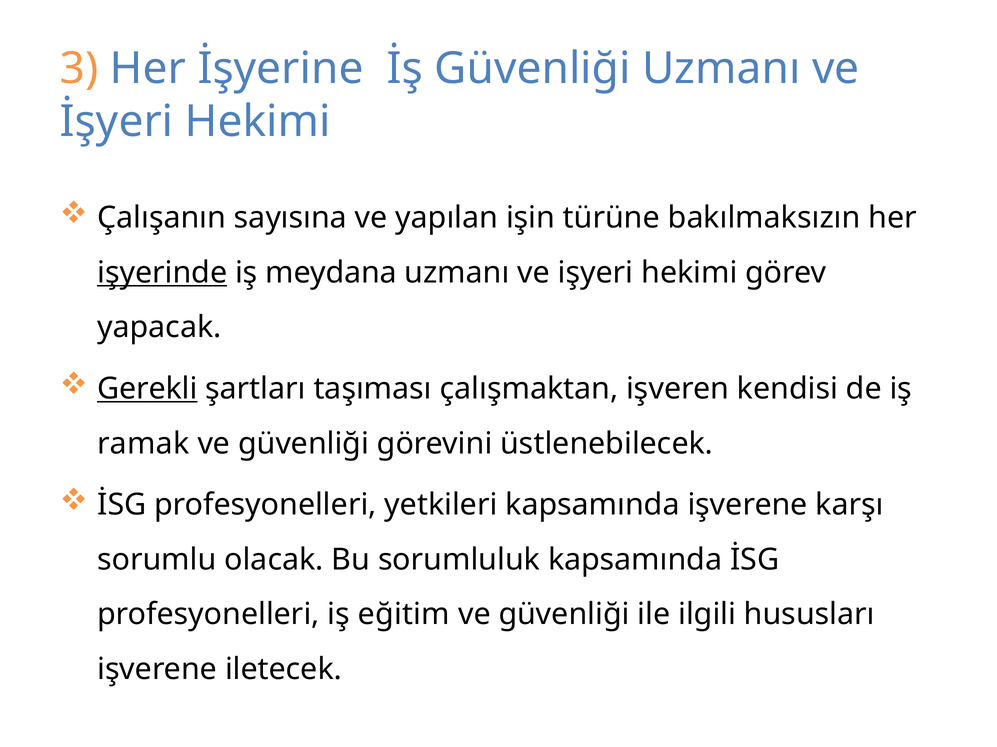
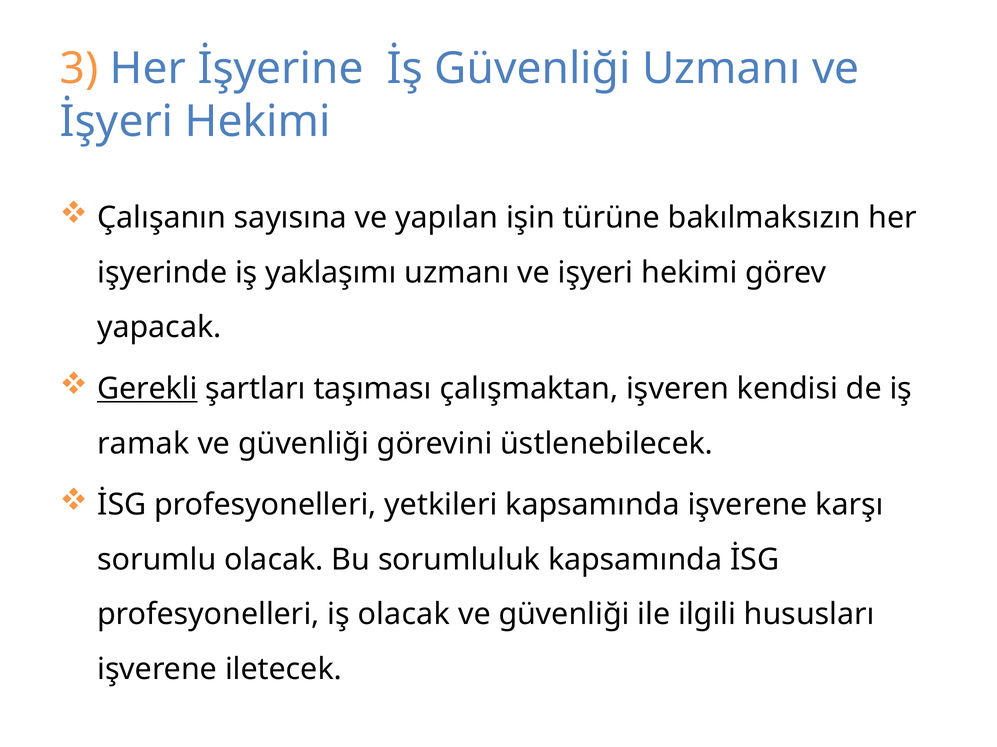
işyerinde underline: present -> none (162, 273)
meydana: meydana -> yaklaşımı (331, 273)
iş eğitim: eğitim -> olacak (404, 615)
